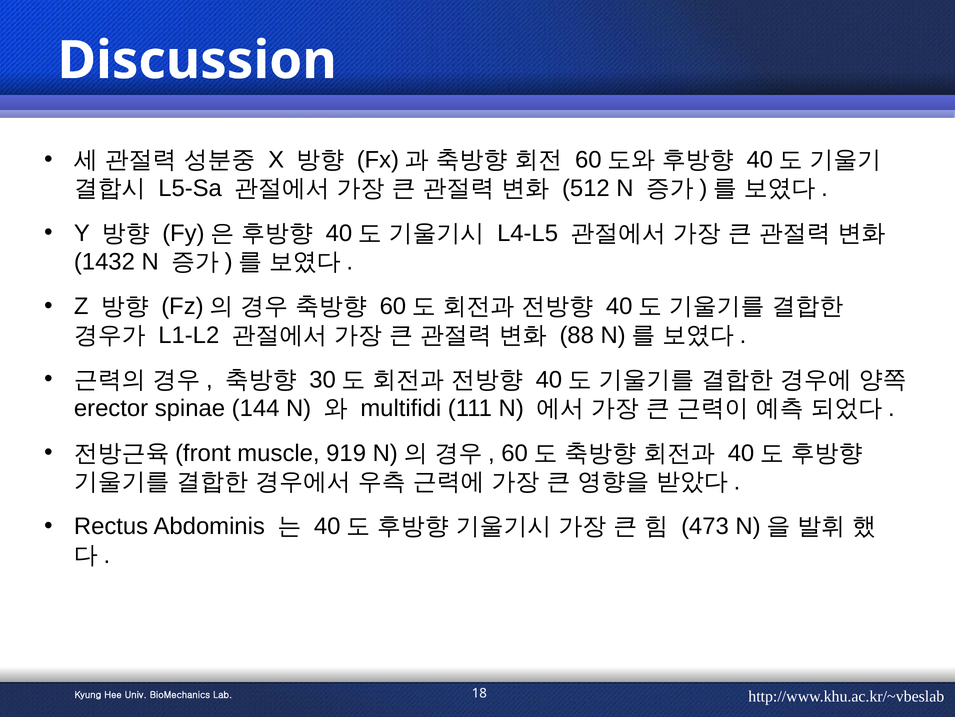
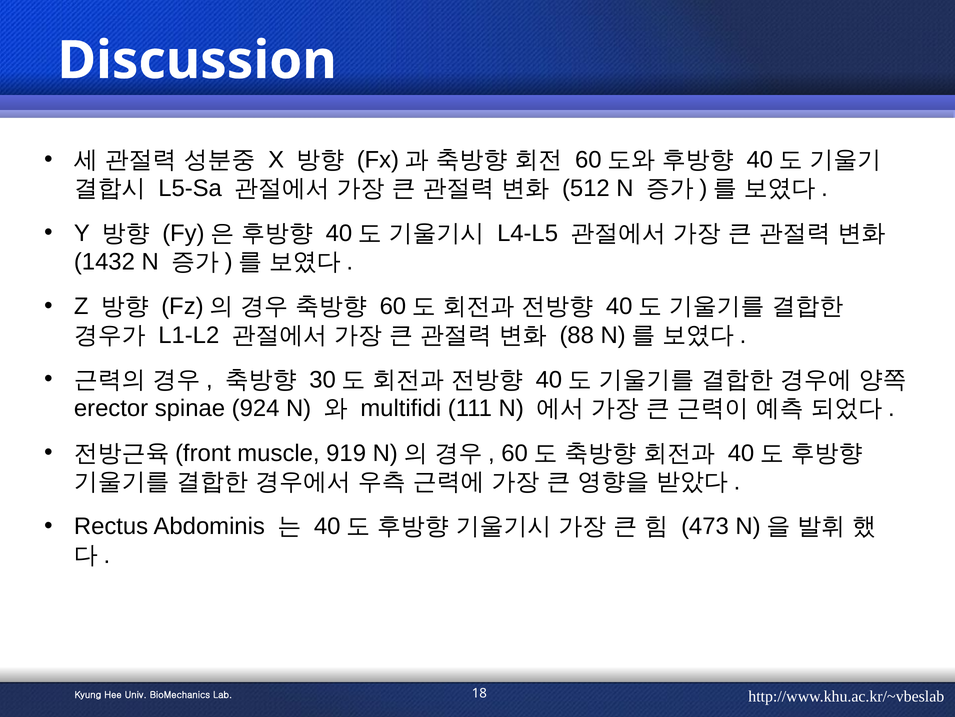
144: 144 -> 924 (256, 408)
